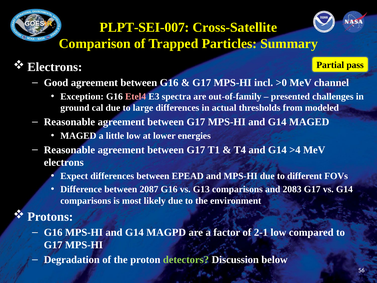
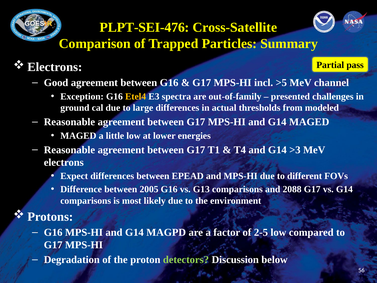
PLPT-SEI-007: PLPT-SEI-007 -> PLPT-SEI-476 (144, 27)
>0: >0 -> >5 (281, 83)
Etel4 colour: pink -> yellow (136, 96)
>4: >4 -> >3 (295, 150)
2087: 2087 -> 2005 (149, 189)
2083: 2083 -> 2088 (292, 189)
2-1: 2-1 -> 2-5 (261, 232)
